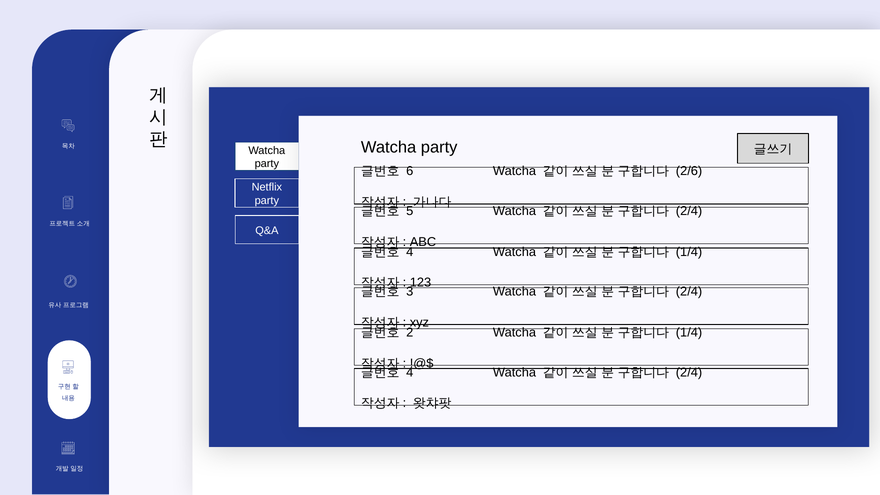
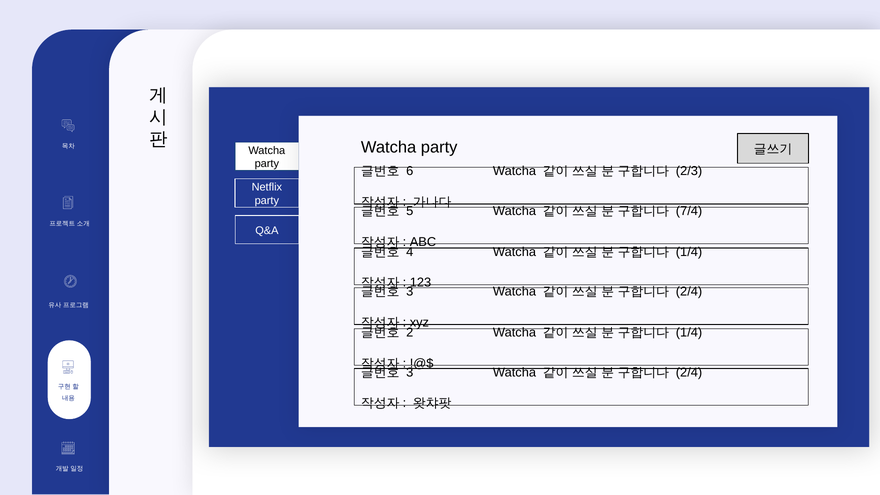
2/6: 2/6 -> 2/3 (689, 171)
2/4: 2/4 -> 7/4 (689, 211)
4: 4 -> 3 (410, 372)
